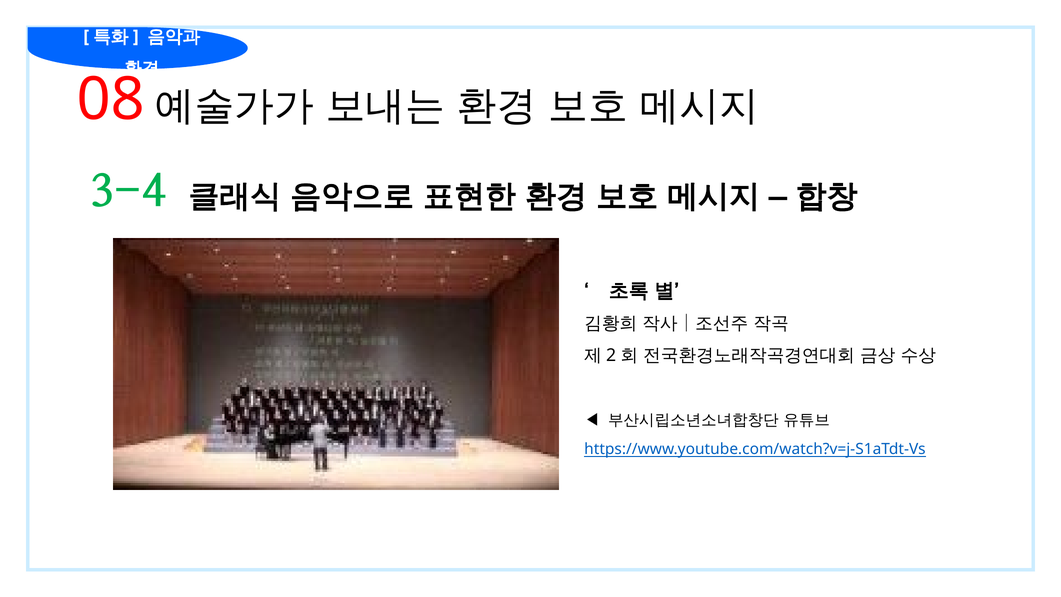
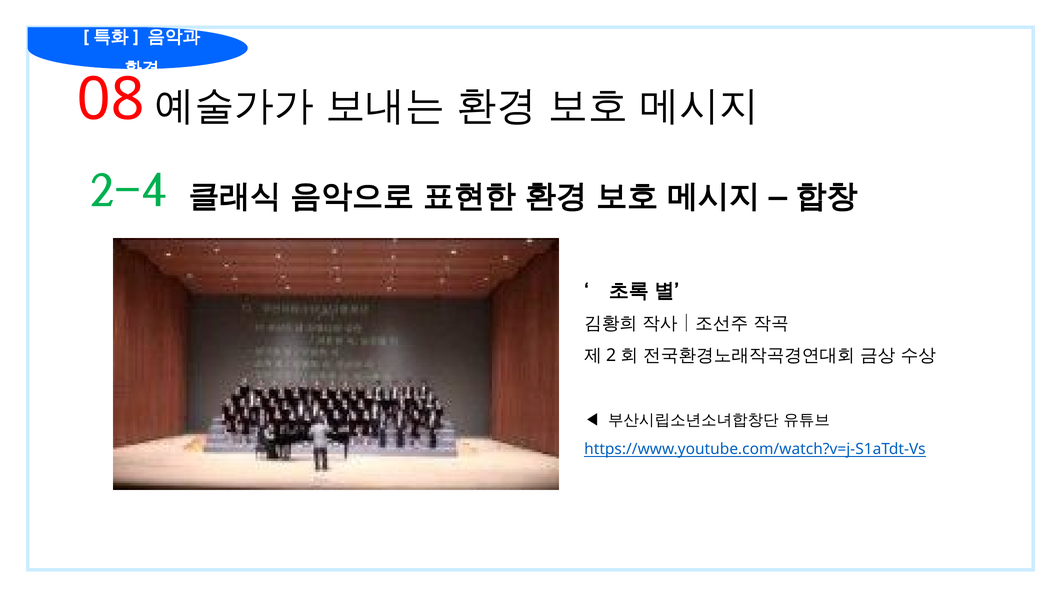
3-4: 3-4 -> 2-4 (128, 192)
